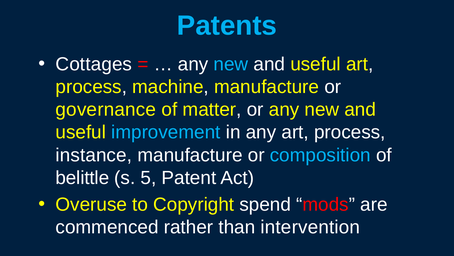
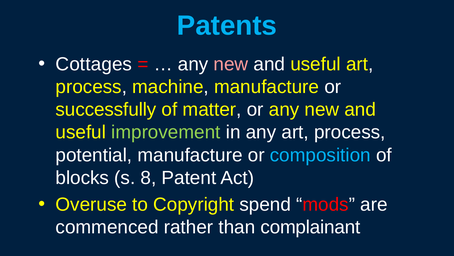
new colour: light blue -> pink (231, 64)
governance: governance -> successfully (106, 109)
improvement colour: light blue -> light green (166, 132)
instance: instance -> potential (94, 155)
belittle: belittle -> blocks (82, 177)
5: 5 -> 8 (148, 177)
intervention: intervention -> complainant (311, 227)
